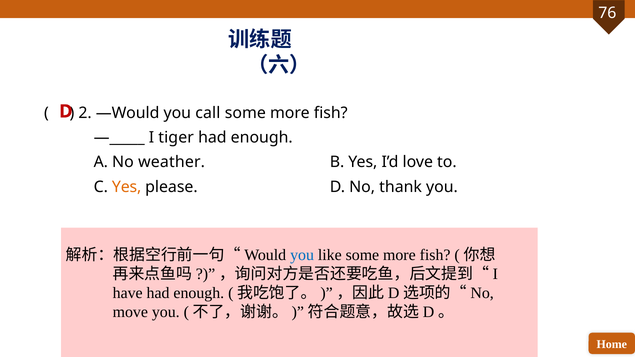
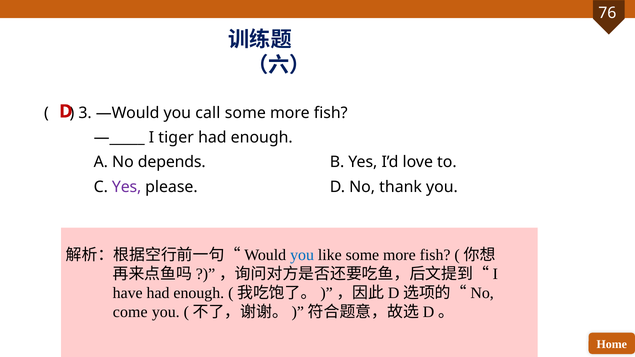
2: 2 -> 3 (85, 113)
weather: weather -> depends (172, 162)
Yes colour: orange -> purple (127, 187)
move: move -> come (130, 312)
